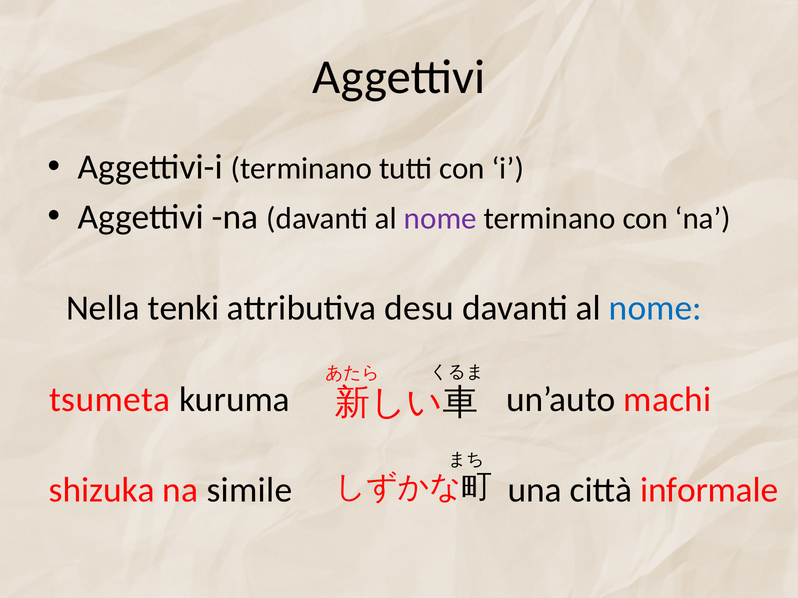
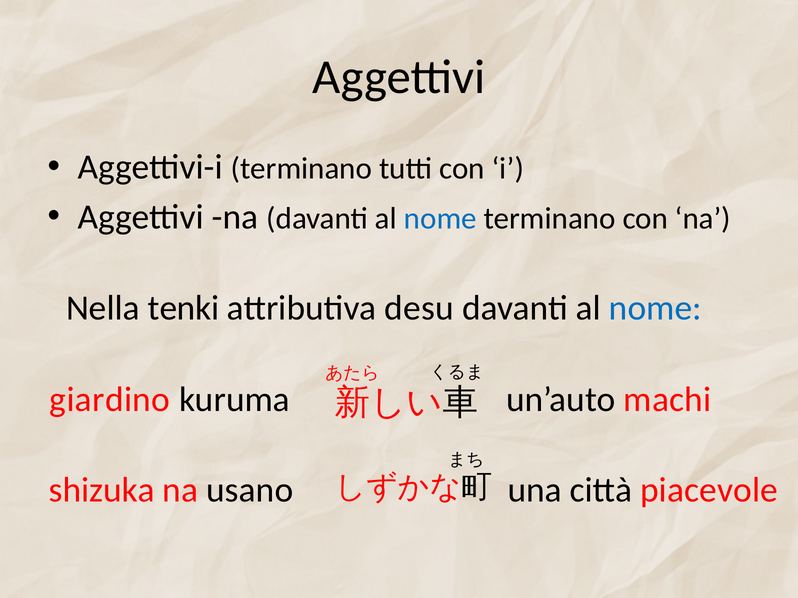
nome colour: purple -> blue (440, 219)
tsumeta: tsumeta -> giardino (110, 400)
simile: simile -> usano (250, 490)
informale: informale -> piacevole (709, 490)
